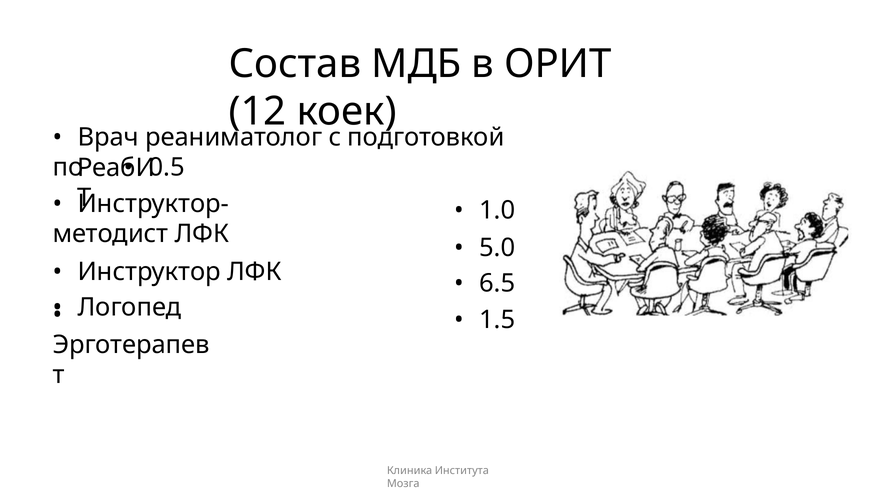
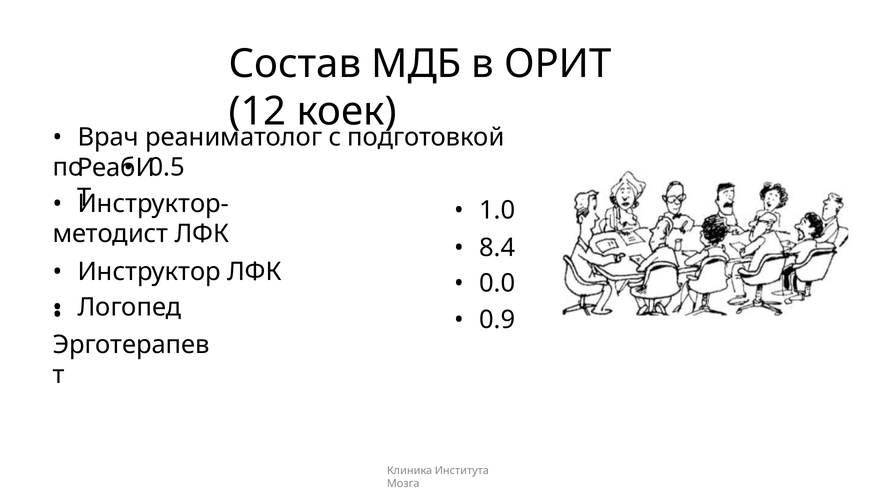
5.0: 5.0 -> 8.4 (497, 248)
6.5: 6.5 -> 0.0 (497, 283)
1.5: 1.5 -> 0.9 (497, 320)
